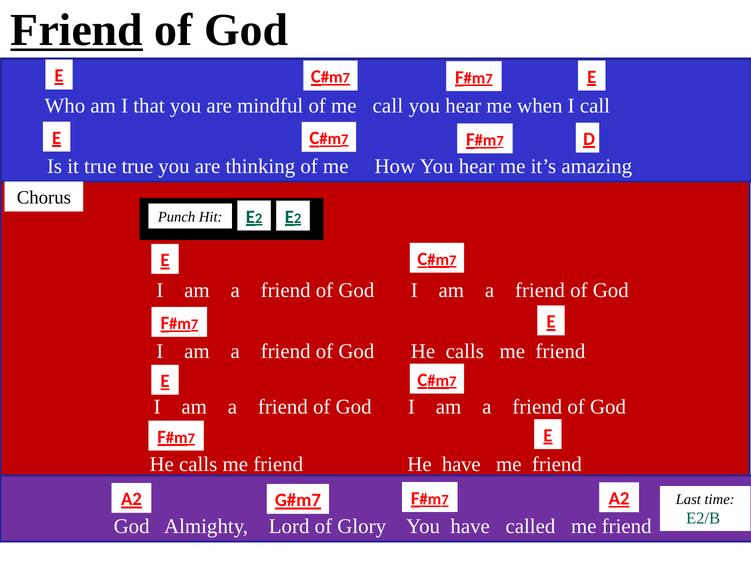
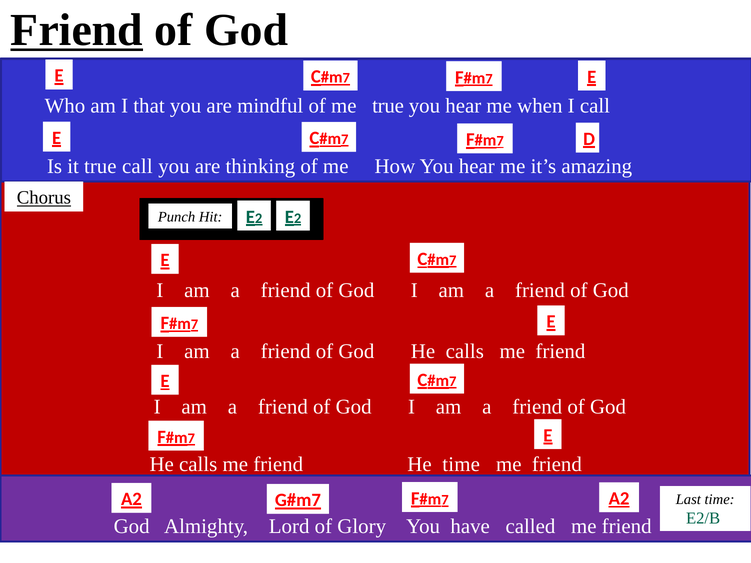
me call: call -> true (388, 106)
true true: true -> call (137, 166)
Chorus underline: none -> present (44, 198)
He have: have -> time (461, 465)
